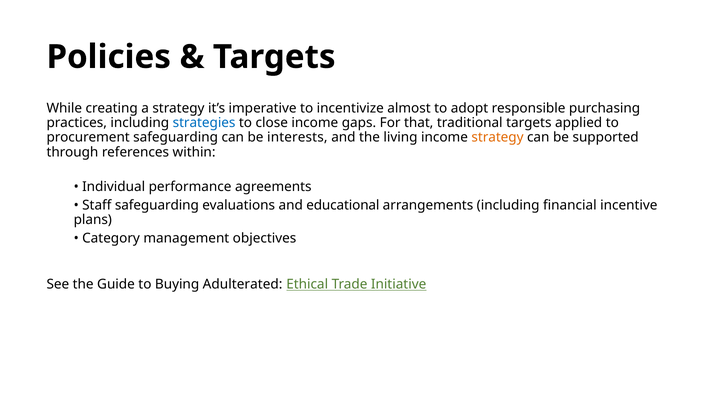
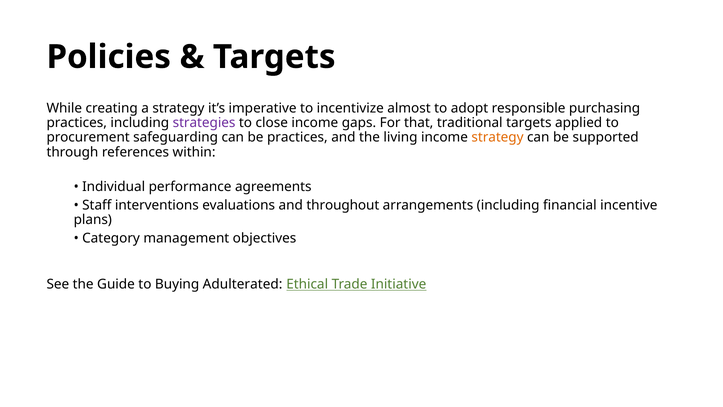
strategies colour: blue -> purple (204, 123)
be interests: interests -> practices (297, 137)
Staff safeguarding: safeguarding -> interventions (157, 205)
educational: educational -> throughout (343, 205)
